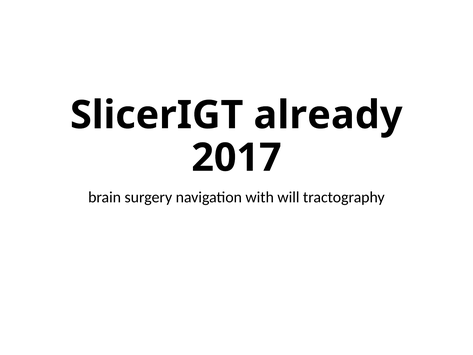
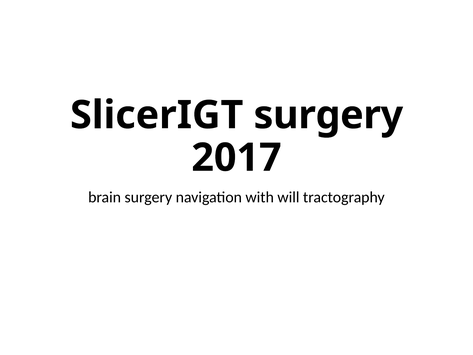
SlicerIGT already: already -> surgery (328, 115)
